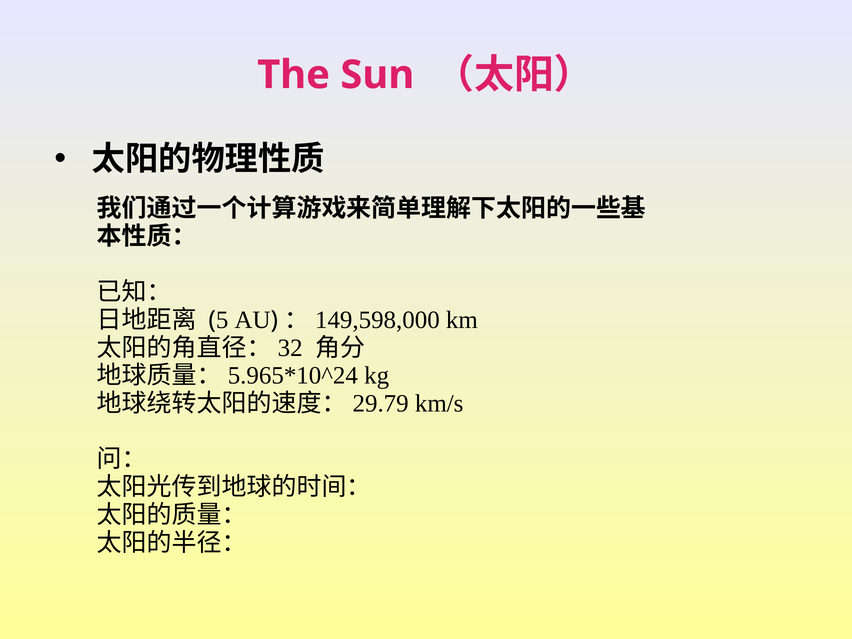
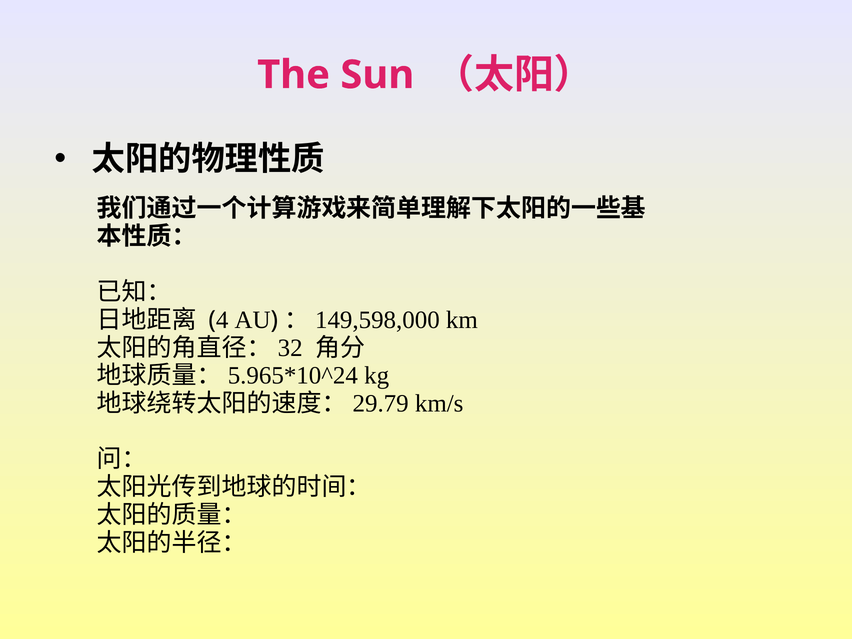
5: 5 -> 4 (222, 320)
